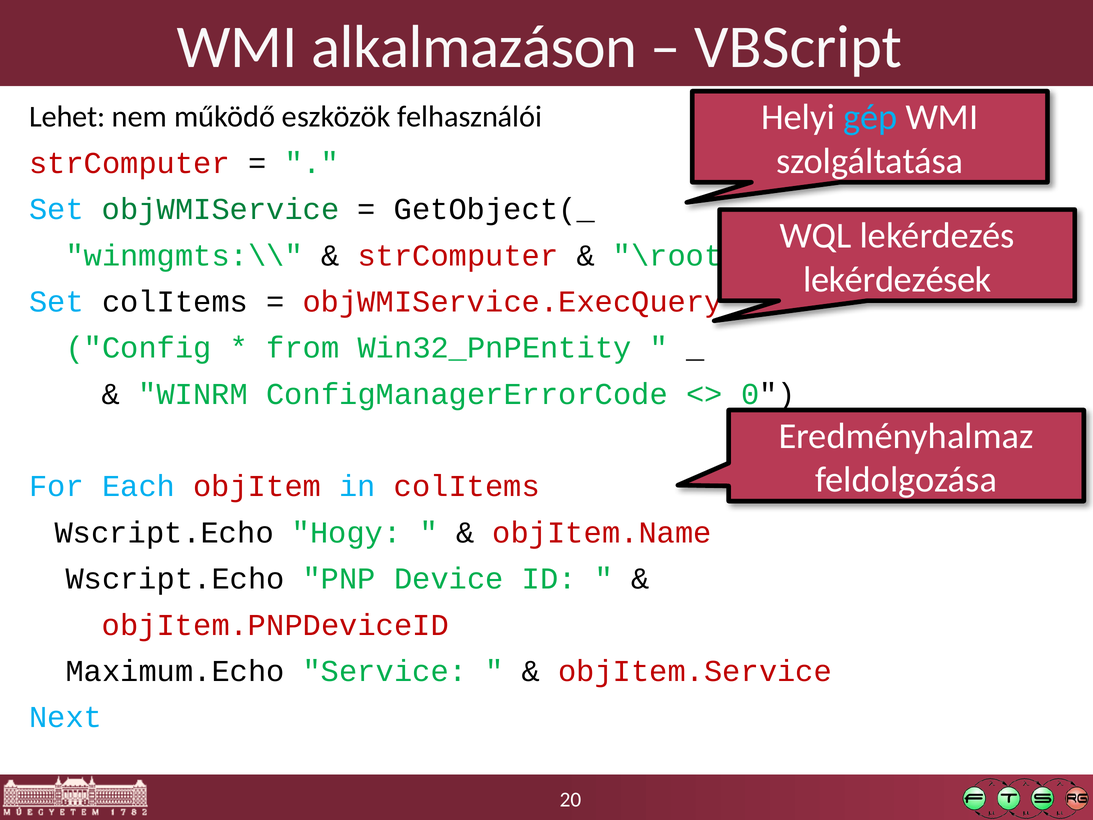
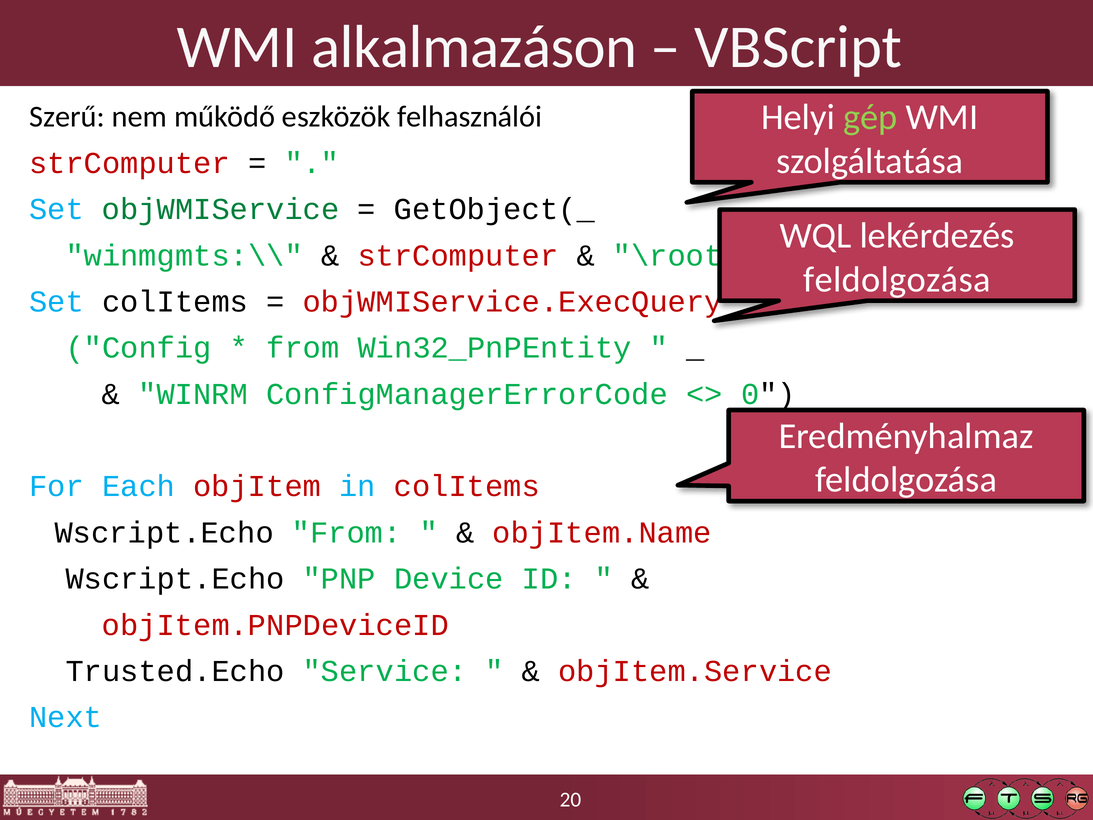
gép colour: light blue -> light green (870, 117)
Lehet: Lehet -> Szerű (67, 117)
lekérdezések: lekérdezések -> feldolgozása (897, 279)
Wscript.Echo Hogy: Hogy -> From (347, 532)
Maximum.Echo: Maximum.Echo -> Trusted.Echo (175, 671)
